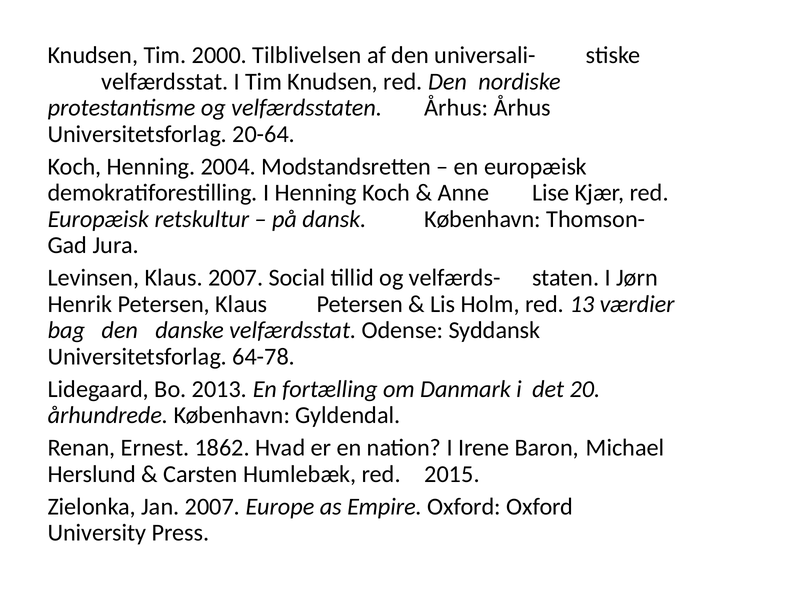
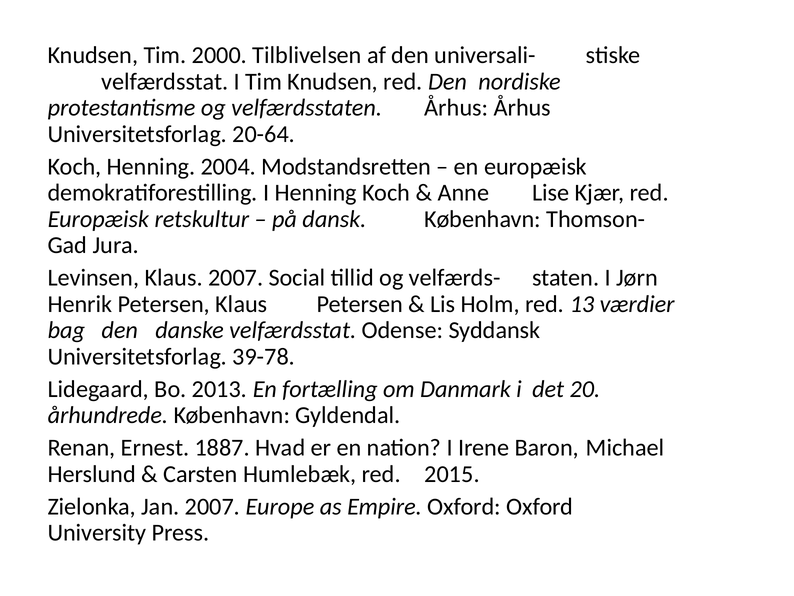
64-78: 64-78 -> 39-78 (264, 356)
1862: 1862 -> 1887 (222, 447)
